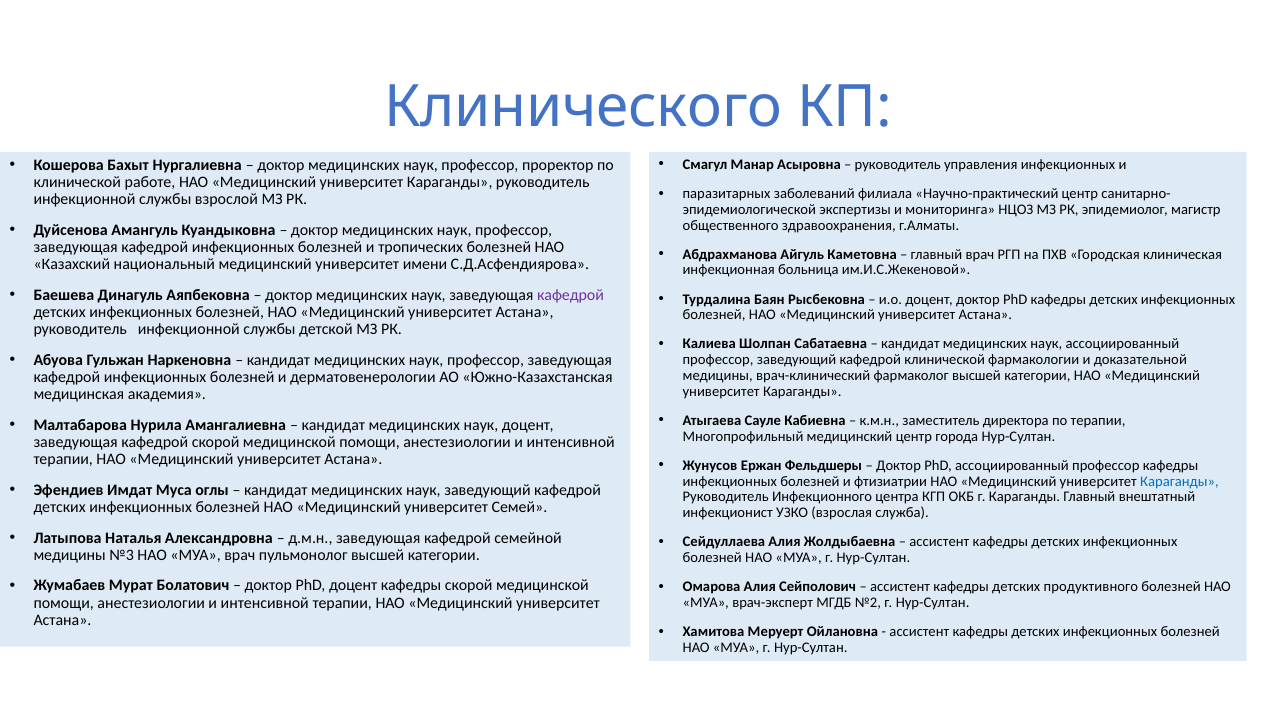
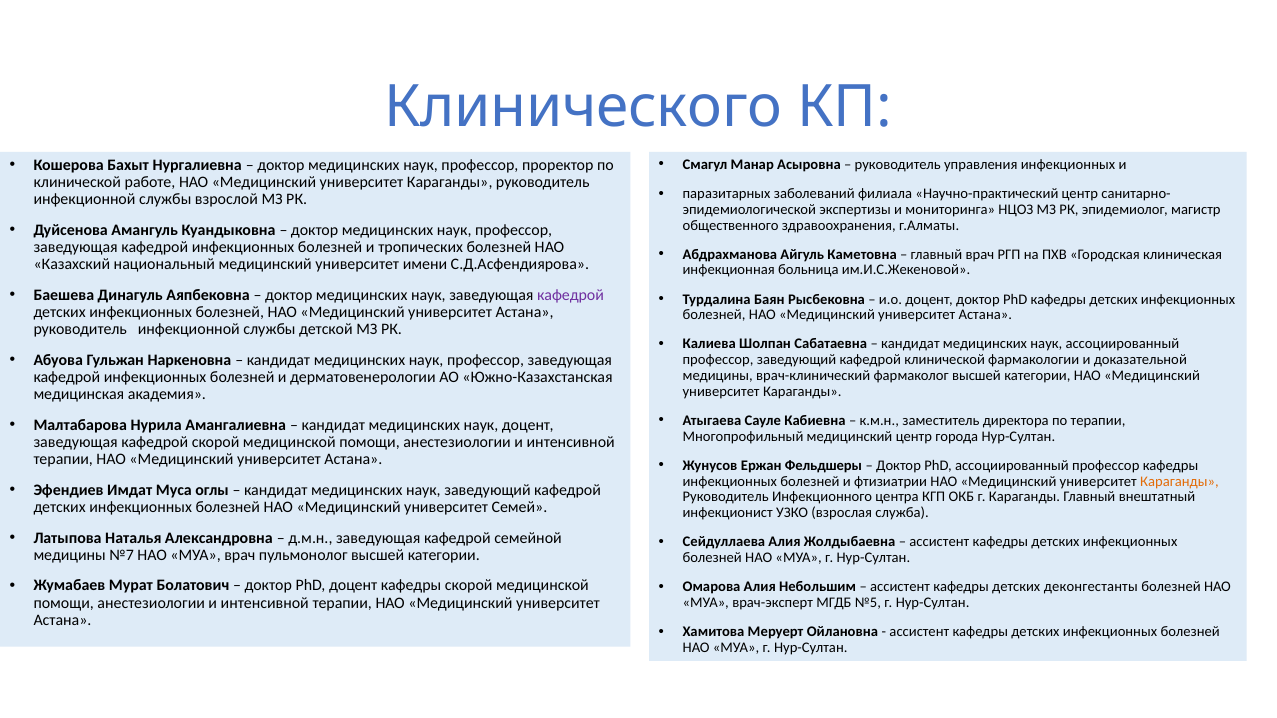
Караганды colour: blue -> orange (1179, 482)
№3: №3 -> №7 (122, 555)
Сейполович: Сейполович -> Небольшим (818, 587)
продуктивного: продуктивного -> деконгестанты (1091, 587)
№2: №2 -> №5 (868, 603)
